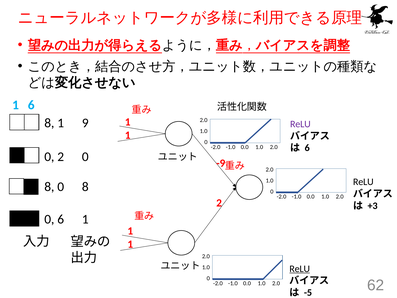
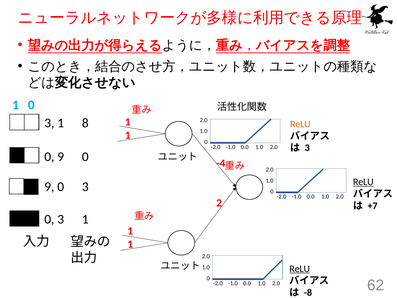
1 6: 6 -> 0 (31, 105)
8: 8 -> 3 (49, 123)
9: 9 -> 8 (85, 123)
ReLU colour: purple -> orange (300, 124)
6: 6 -> 3 (307, 148)
2: 2 -> 9 (61, 157)
-9: -9 -> -4 (221, 163)
ReLU underline: none -> present (363, 182)
8: 8 -> 9 (49, 187)
8: 8 -> 3 (85, 187)
+3: +3 -> +7 (373, 206)
6: 6 -> 3 (61, 219)
-5: -5 -> -8 (308, 292)
